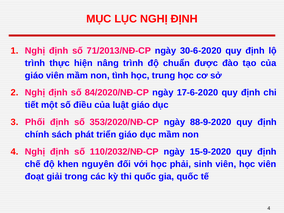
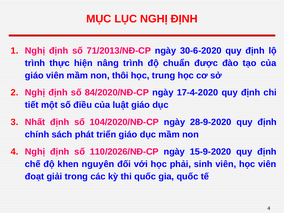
tình: tình -> thôi (120, 75)
17-6-2020: 17-6-2020 -> 17-4-2020 (197, 93)
Phối: Phối -> Nhất (35, 122)
353/2020/NĐ-CP: 353/2020/NĐ-CP -> 104/2020/NĐ-CP (124, 122)
88-9-2020: 88-9-2020 -> 28-9-2020 (211, 122)
110/2032/NĐ-CP: 110/2032/NĐ-CP -> 110/2026/NĐ-CP (124, 152)
